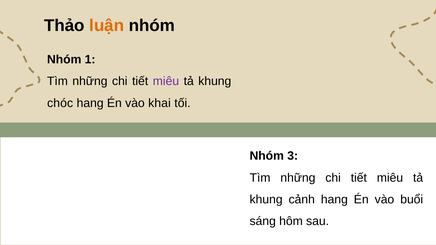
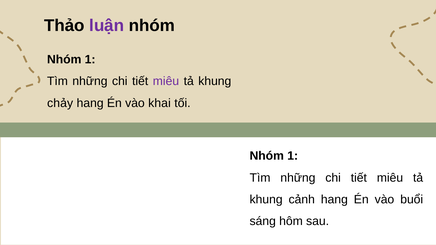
luận colour: orange -> purple (107, 26)
chóc: chóc -> chảy (60, 103)
3: 3 -> 1 (293, 156)
